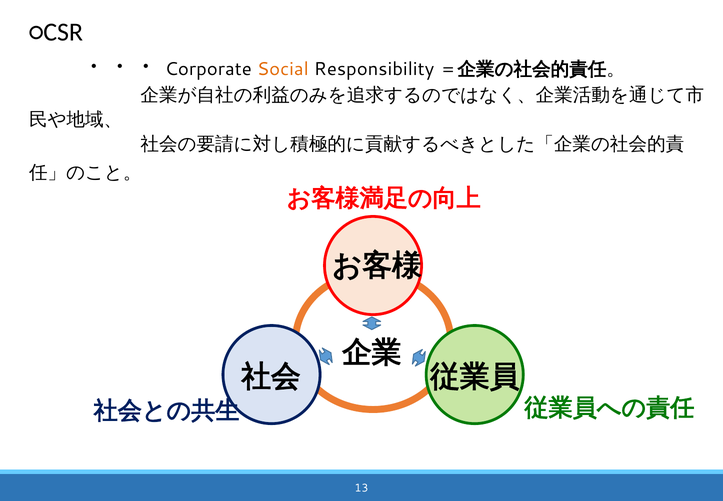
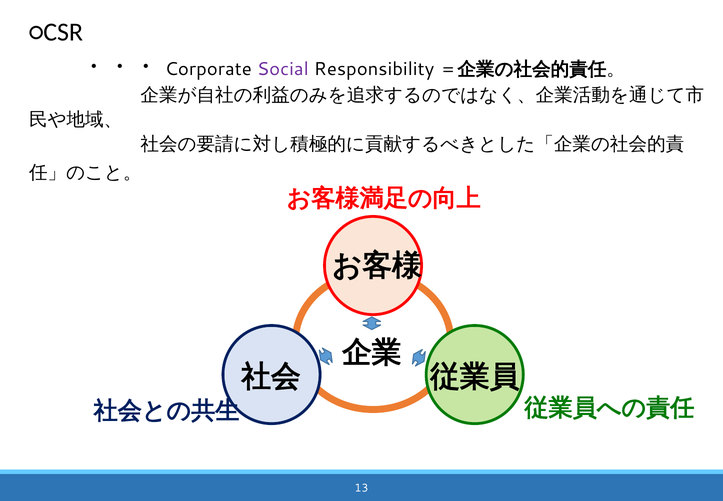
Social colour: orange -> purple (283, 69)
